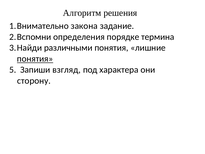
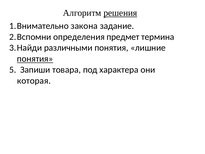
решения underline: none -> present (120, 13)
порядке: порядке -> предмет (123, 37)
взгляд: взгляд -> товара (67, 70)
сторону: сторону -> которая (34, 81)
